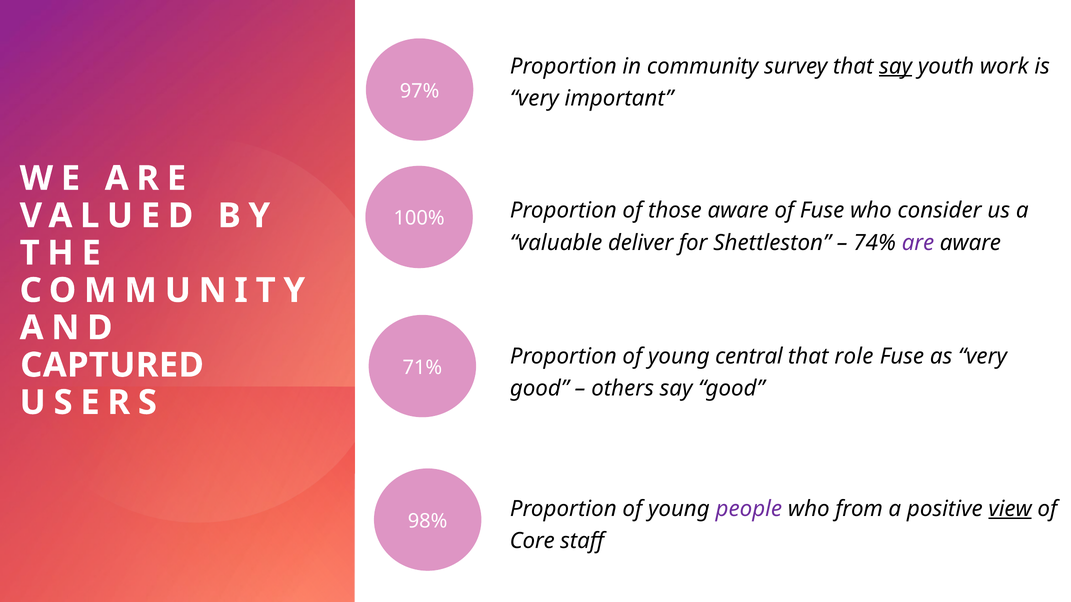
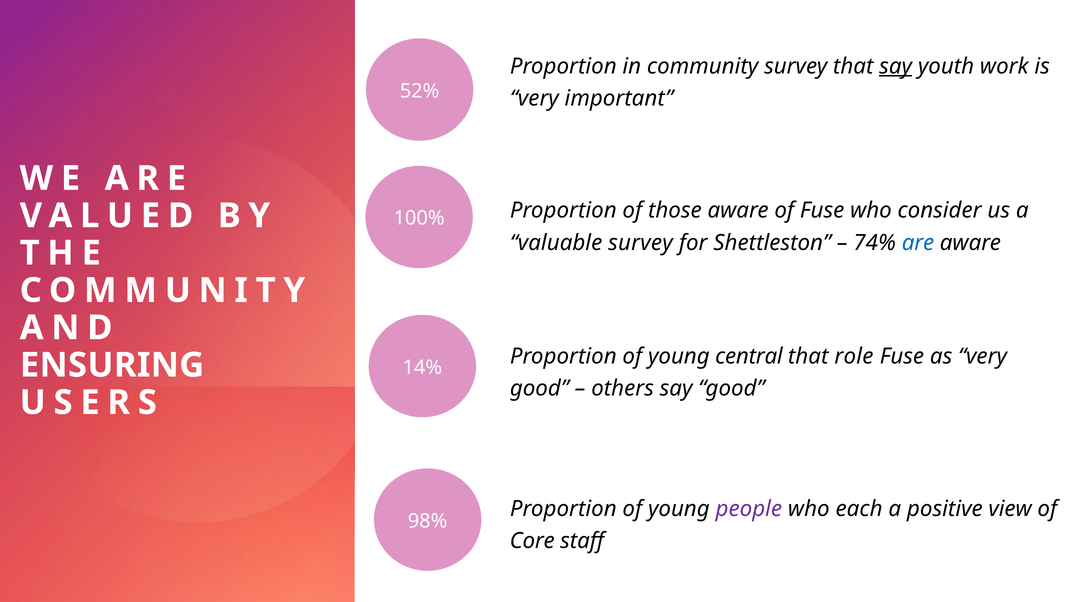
97%: 97% -> 52% (420, 91)
valuable deliver: deliver -> survey (640, 243)
are colour: purple -> blue (918, 243)
CAPTURED: CAPTURED -> ENSURING (112, 365)
71%: 71% -> 14% (422, 368)
from: from -> each (859, 509)
view underline: present -> none (1010, 509)
